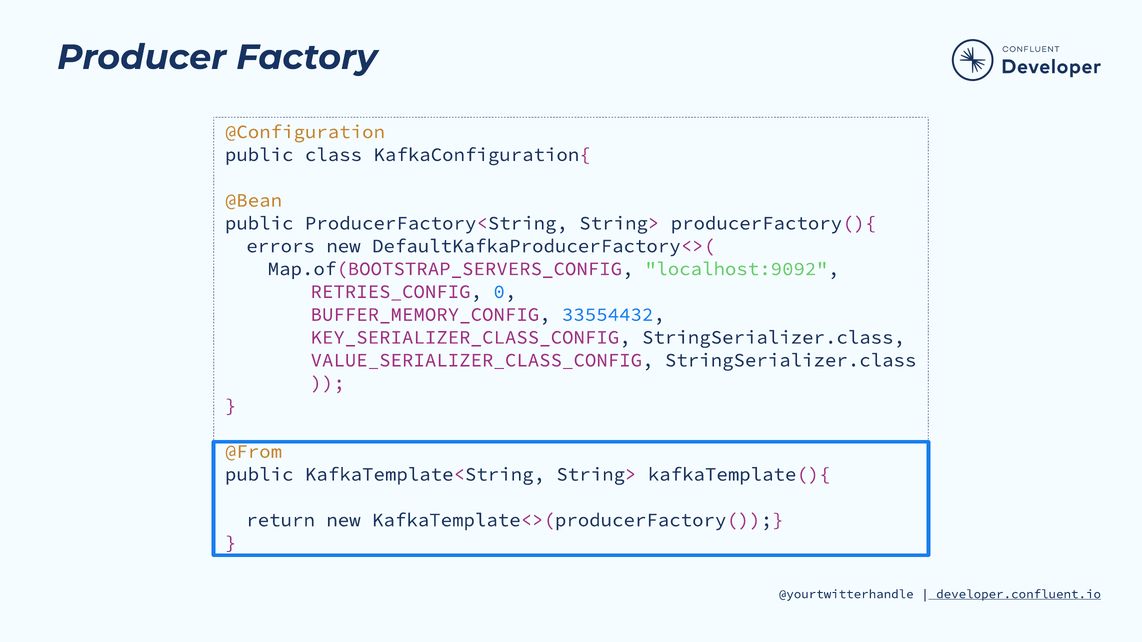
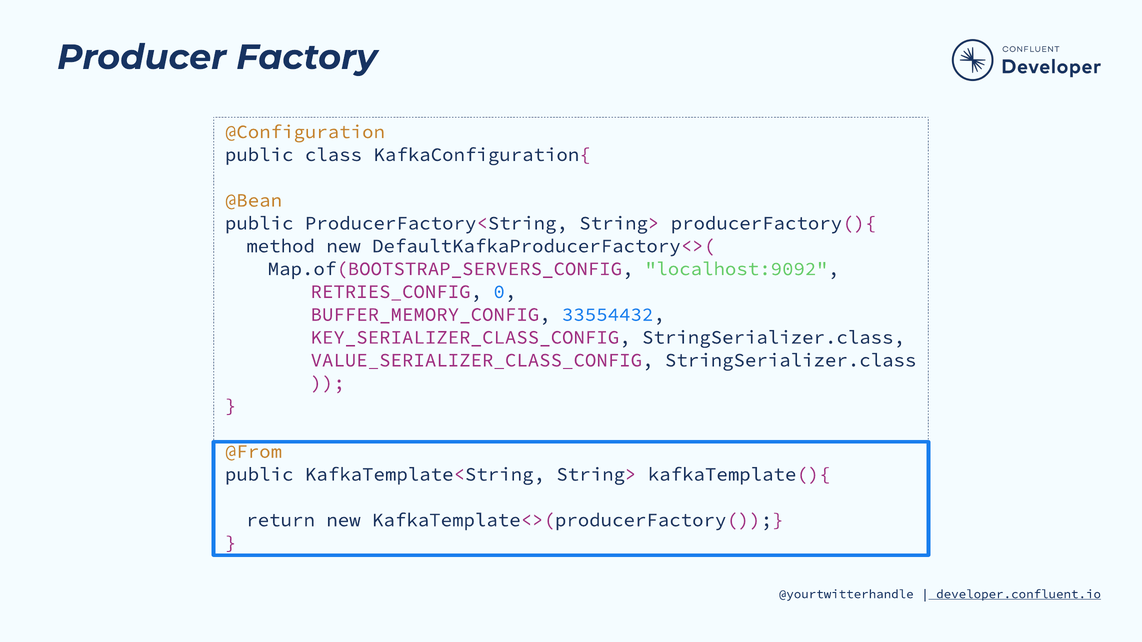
errors: errors -> method (281, 246)
